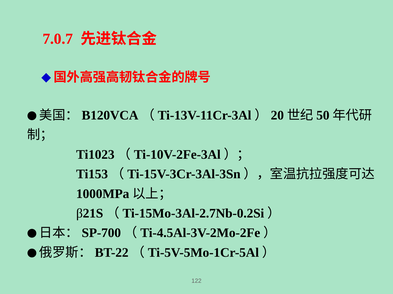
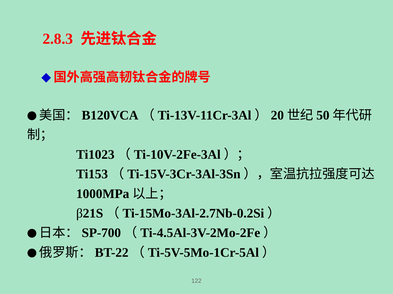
7.0.7: 7.0.7 -> 2.8.3 (58, 39)
